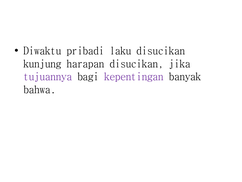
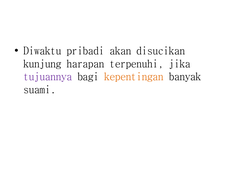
laku: laku -> akan (120, 51)
harapan disucikan: disucikan -> terpenuhi (137, 64)
kepentingan colour: purple -> orange (134, 77)
bahwa: bahwa -> suami (40, 89)
